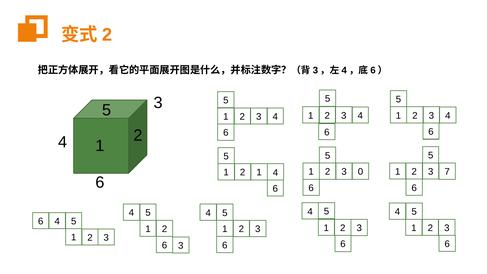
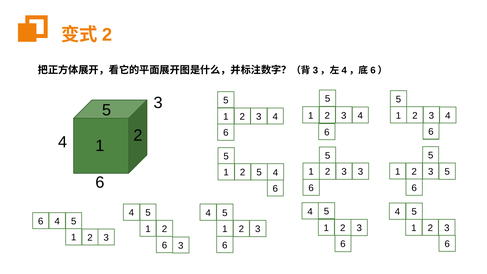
7: 7 -> 5 (447, 172)
3 0: 0 -> 3 (361, 172)
1: 1 -> 5 (259, 172)
